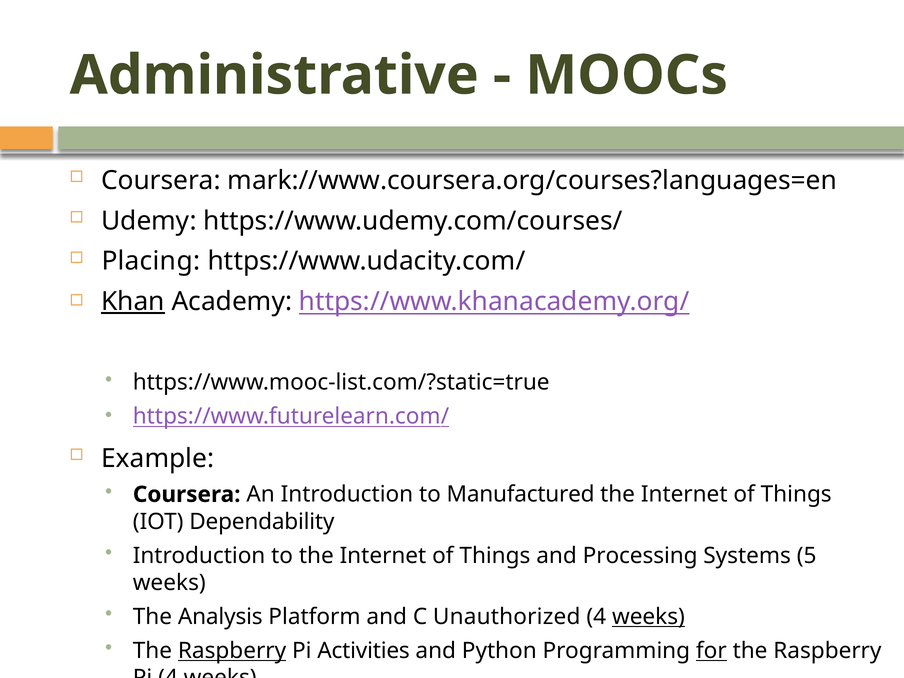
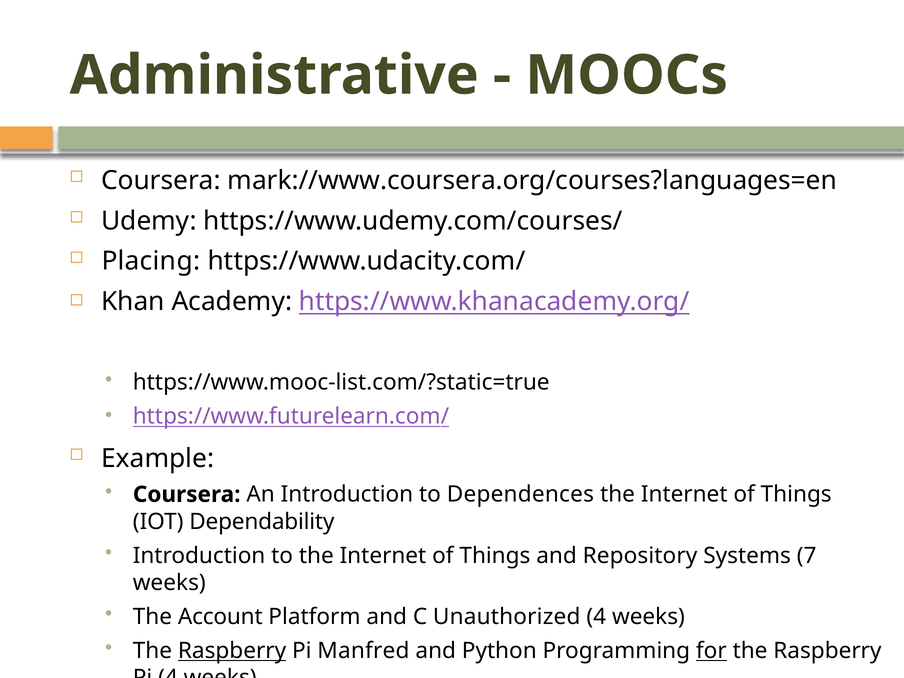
Khan underline: present -> none (133, 302)
Manufactured: Manufactured -> Dependences (520, 494)
Processing: Processing -> Repository (640, 556)
5: 5 -> 7 (807, 556)
Analysis: Analysis -> Account (220, 617)
weeks underline: present -> none (648, 617)
Activities: Activities -> Manfred (363, 651)
